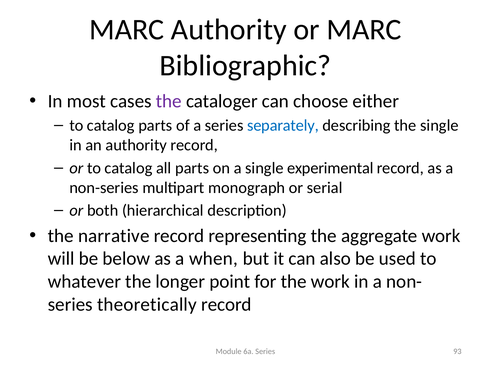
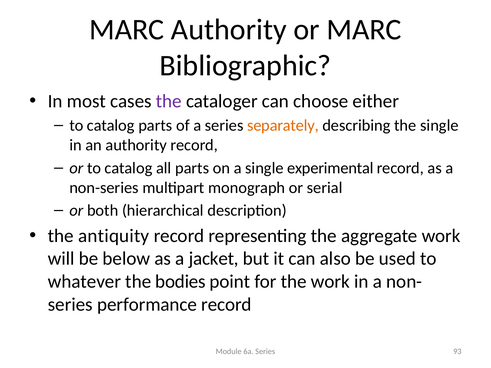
separately colour: blue -> orange (283, 126)
narrative: narrative -> antiquity (114, 236)
when: when -> jacket (214, 259)
longer: longer -> bodies (180, 282)
theoretically: theoretically -> performance (147, 305)
